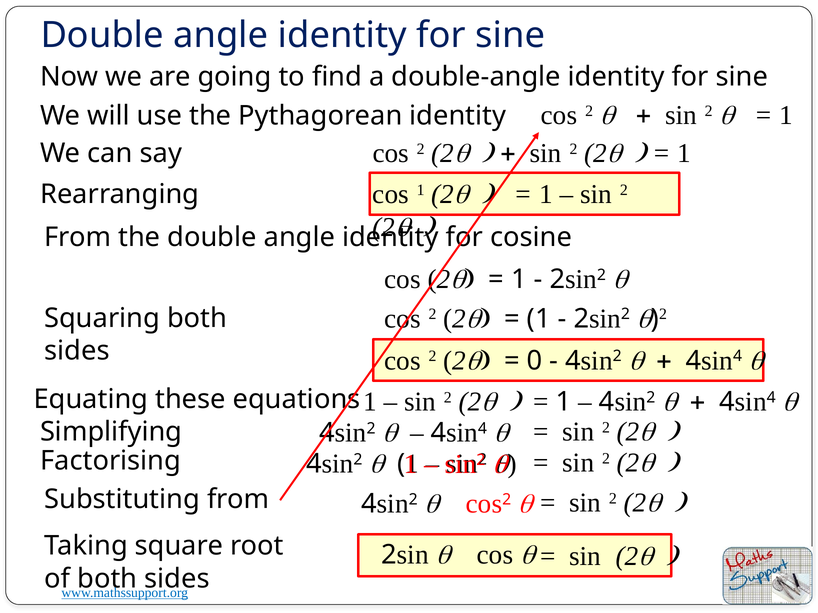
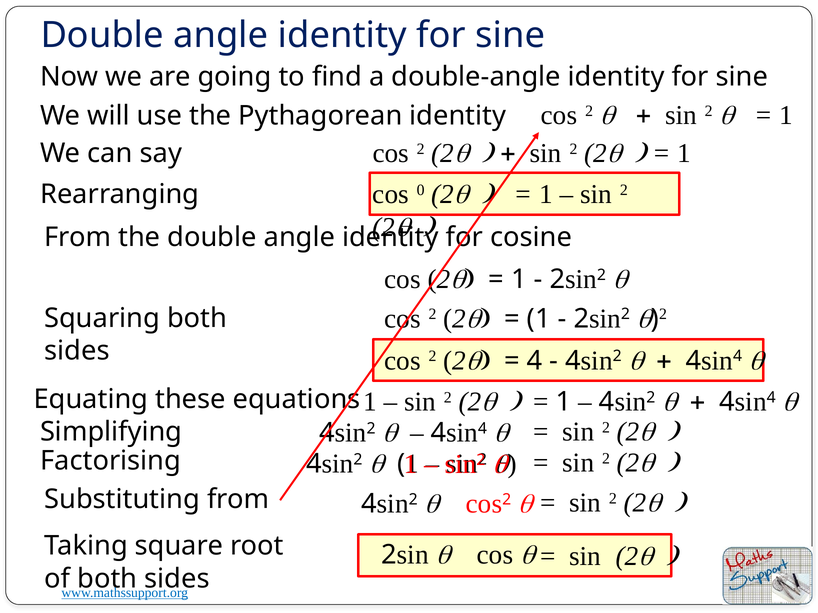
cos 1: 1 -> 0 (421, 190)
0: 0 -> 4 (535, 361)
